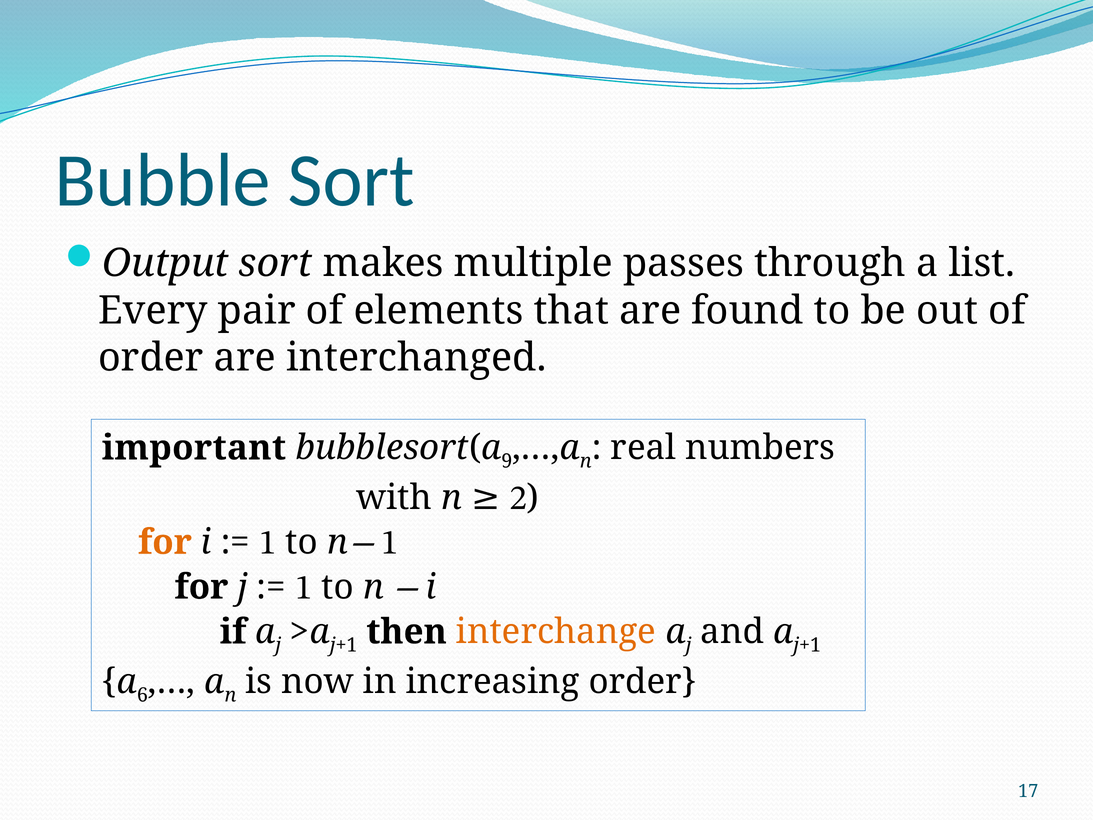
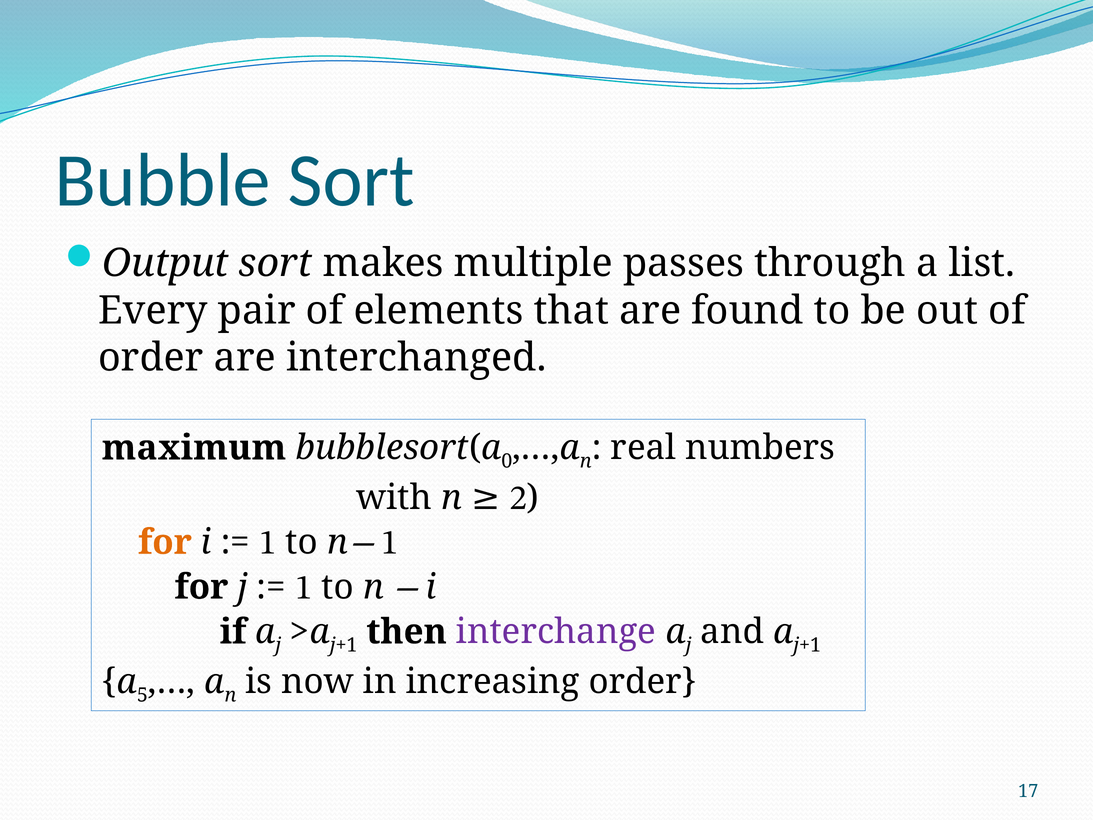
important: important -> maximum (194, 448)
9: 9 -> 0 (507, 461)
interchange colour: orange -> purple (556, 632)
6: 6 -> 5 (142, 695)
